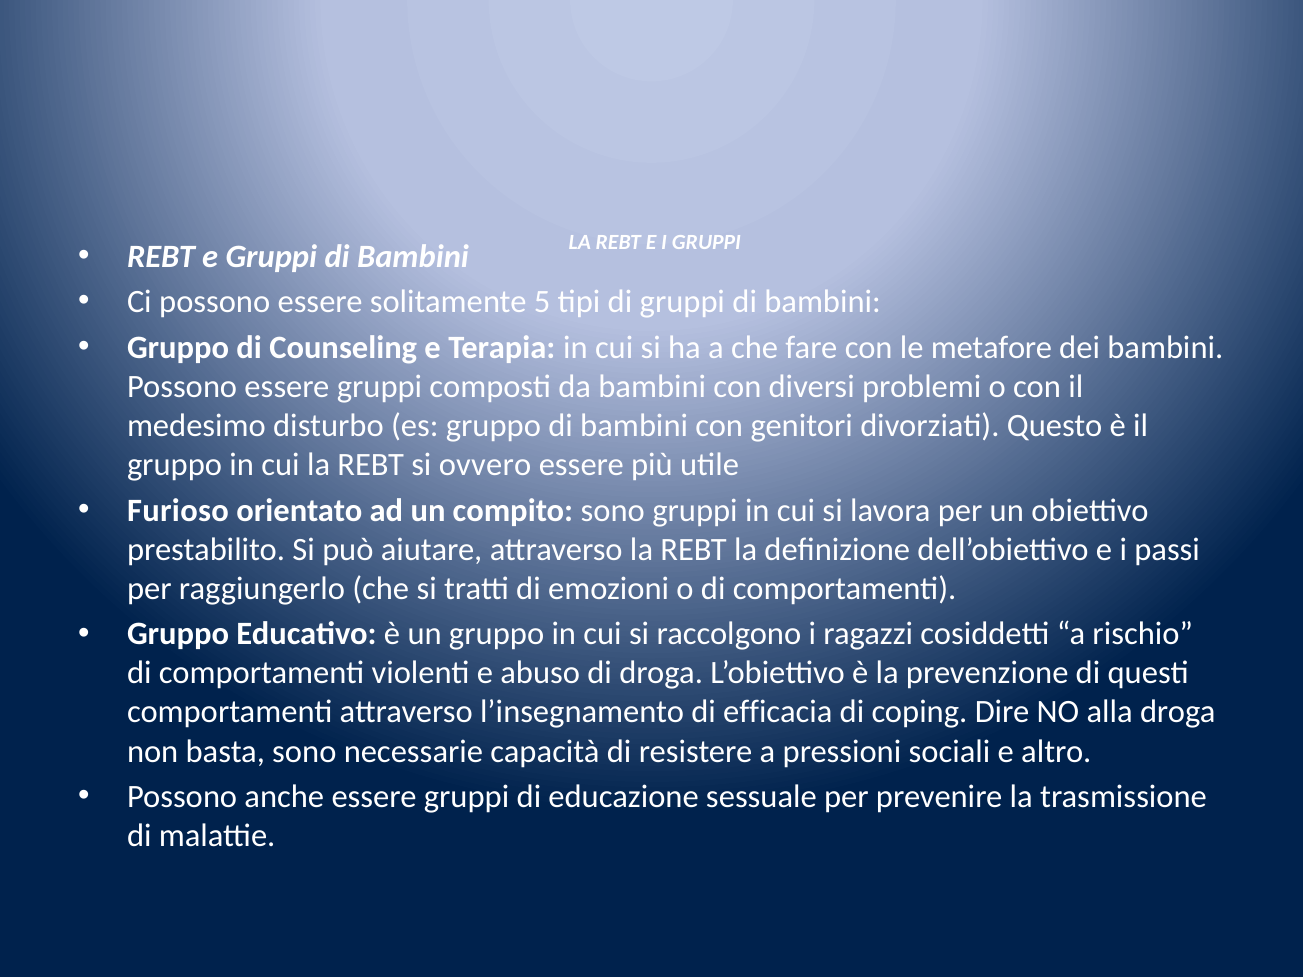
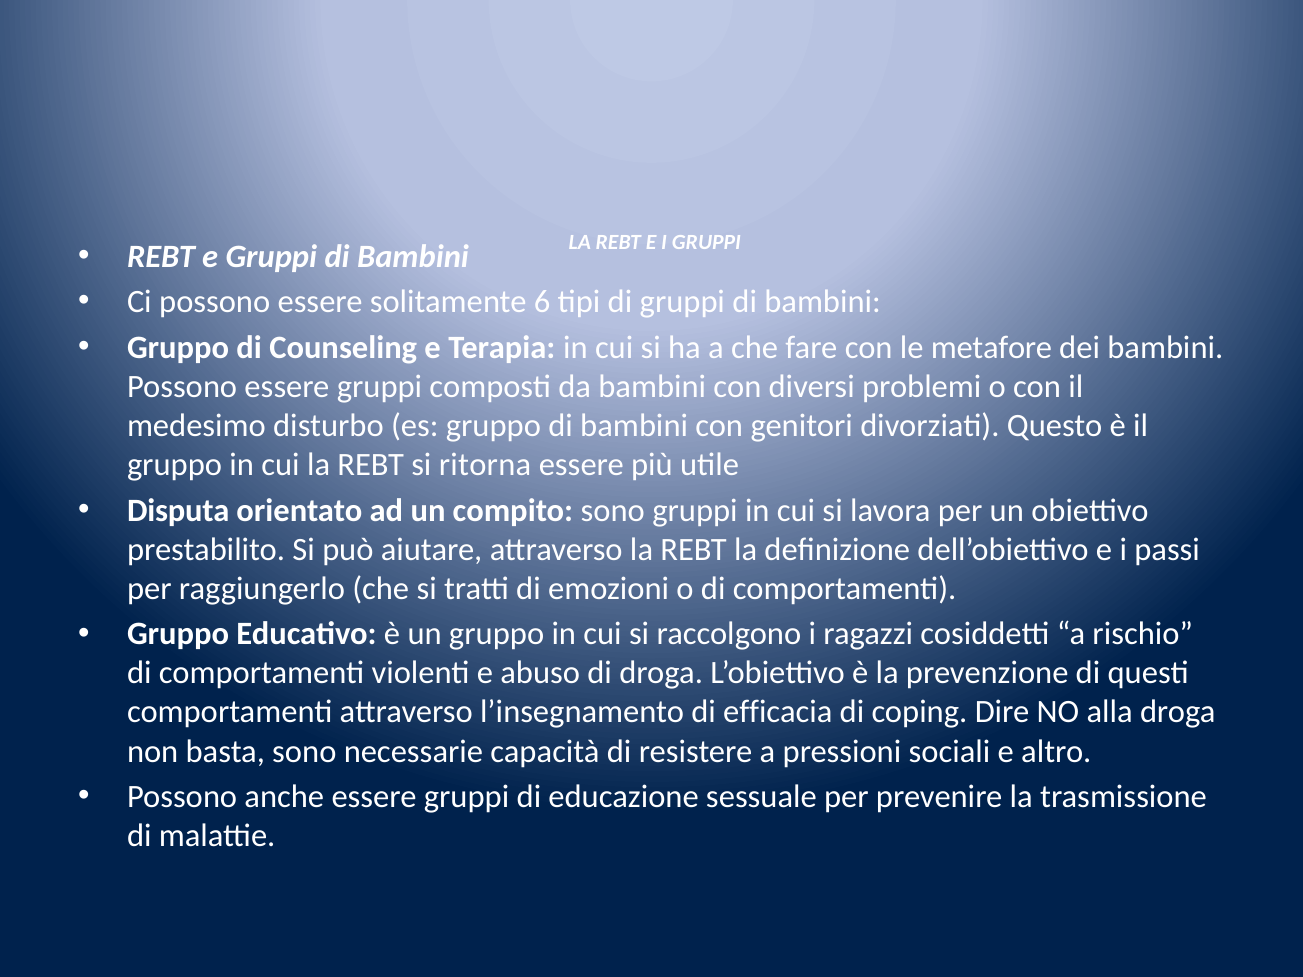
5: 5 -> 6 (542, 302)
ovvero: ovvero -> ritorna (485, 465)
Furioso: Furioso -> Disputa (178, 510)
